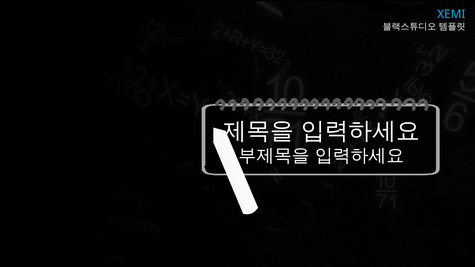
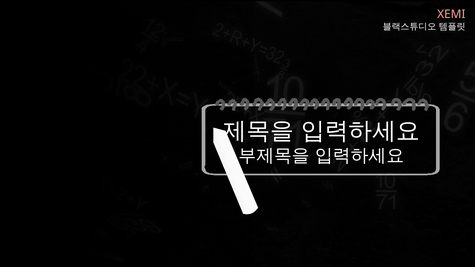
XEMI colour: light blue -> pink (451, 14)
